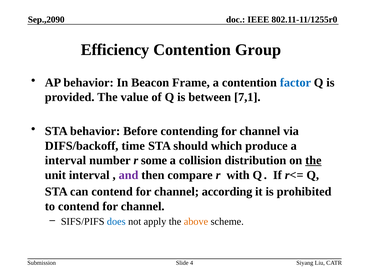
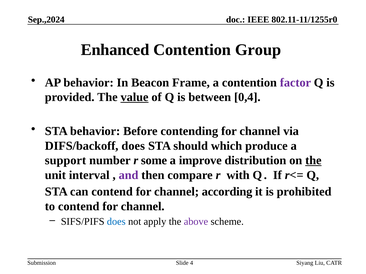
Sep.,2090: Sep.,2090 -> Sep.,2024 (46, 20)
Efficiency: Efficiency -> Enhanced (115, 50)
factor colour: blue -> purple (295, 83)
value underline: none -> present (135, 97)
7,1: 7,1 -> 0,4 (247, 97)
DIFS/backoff time: time -> does (133, 146)
interval: interval -> support (65, 161)
collision: collision -> improve (200, 161)
above colour: orange -> purple (196, 222)
